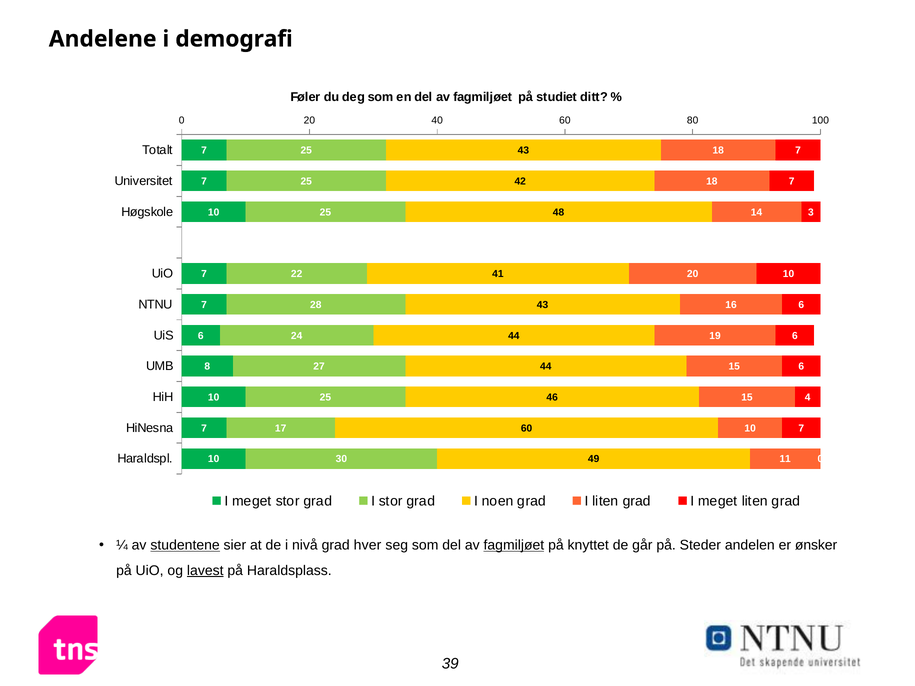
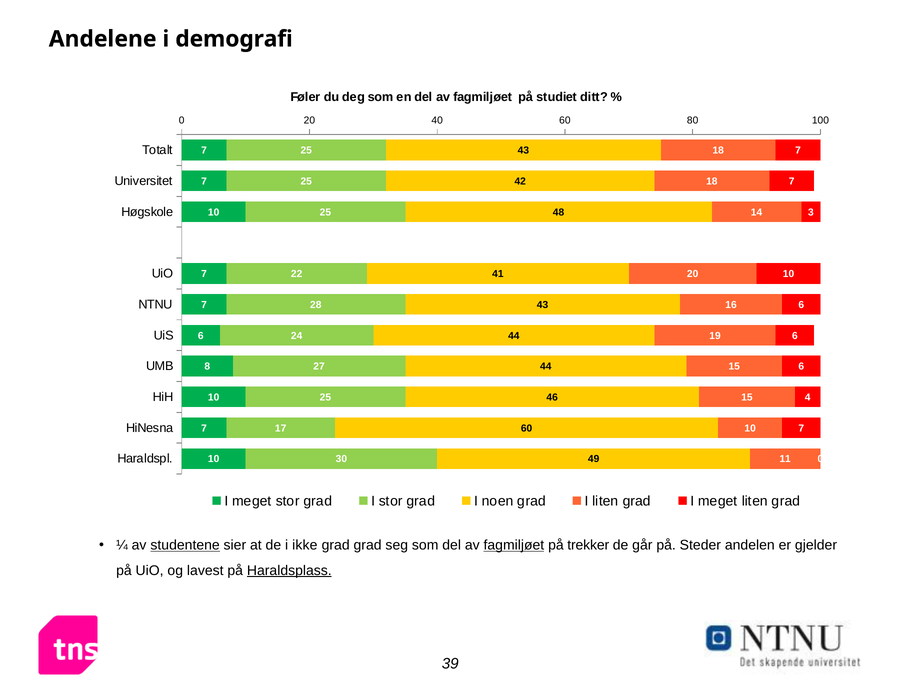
nivå: nivå -> ikke (305, 546)
grad hver: hver -> grad (368, 546)
knyttet: knyttet -> trekker (588, 546)
ønsker: ønsker -> gjelder (816, 546)
lavest underline: present -> none (205, 571)
Haraldsplass underline: none -> present (289, 571)
